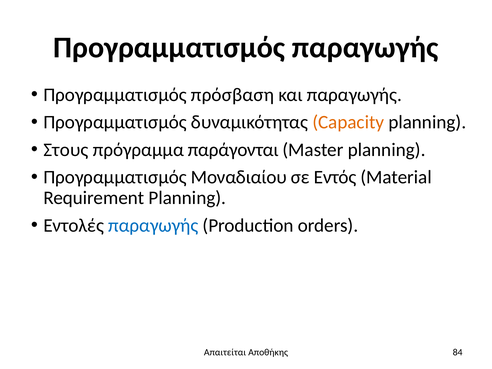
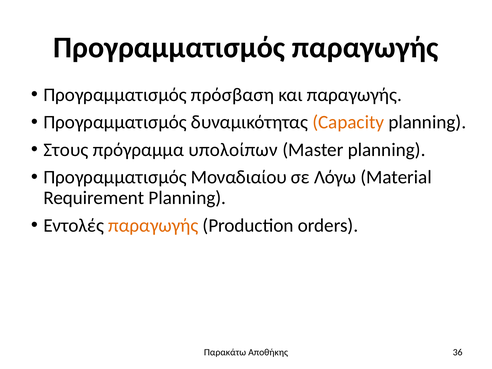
παράγονται: παράγονται -> υπολοίπων (233, 150)
Εντός: Εντός -> Λόγω (335, 177)
παραγωγής colour: blue -> orange (153, 225)
Απαιτείται: Απαιτείται -> Παρακάτω (225, 352)
84: 84 -> 36 (458, 352)
